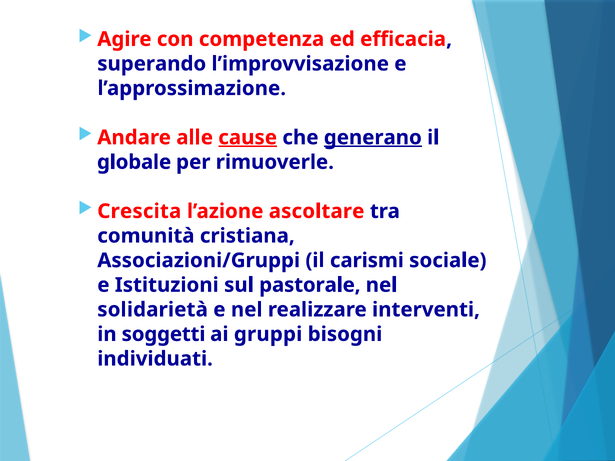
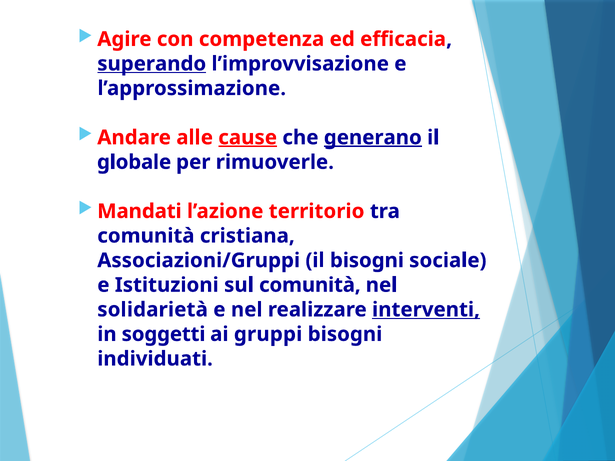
superando underline: none -> present (152, 64)
Crescita: Crescita -> Mandati (139, 211)
ascoltare: ascoltare -> territorio (317, 211)
il carismi: carismi -> bisogni (367, 261)
sul pastorale: pastorale -> comunità (310, 285)
interventi underline: none -> present (426, 310)
